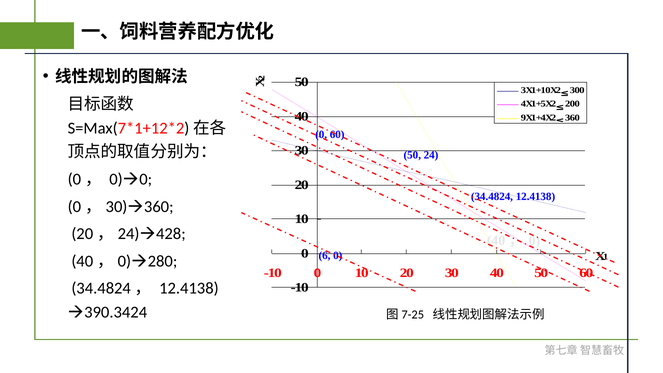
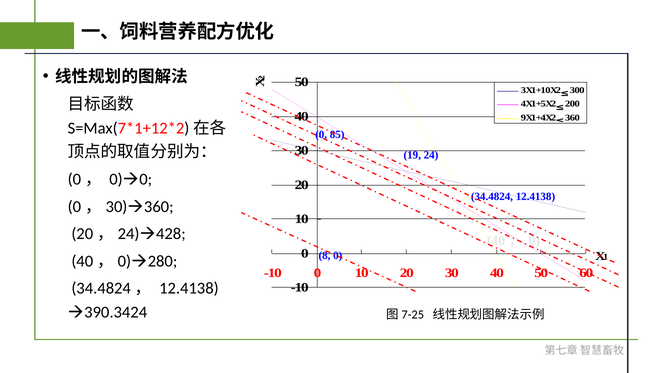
0 60: 60 -> 85 (337, 134)
50: 50 -> 19 (412, 155)
6: 6 -> 8 (324, 256)
